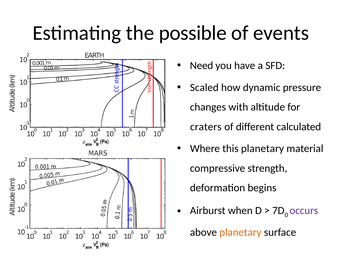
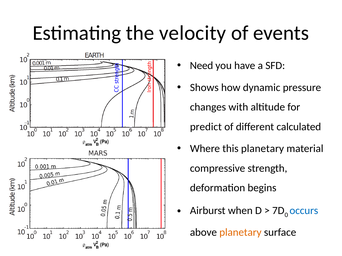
possible: possible -> velocity (193, 33)
Scaled: Scaled -> Shows (204, 88)
craters: craters -> predict (206, 127)
occurs colour: purple -> blue (304, 211)
